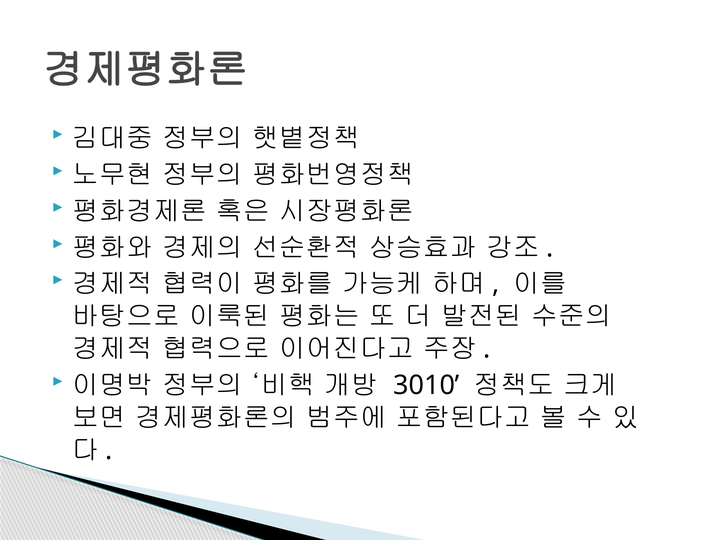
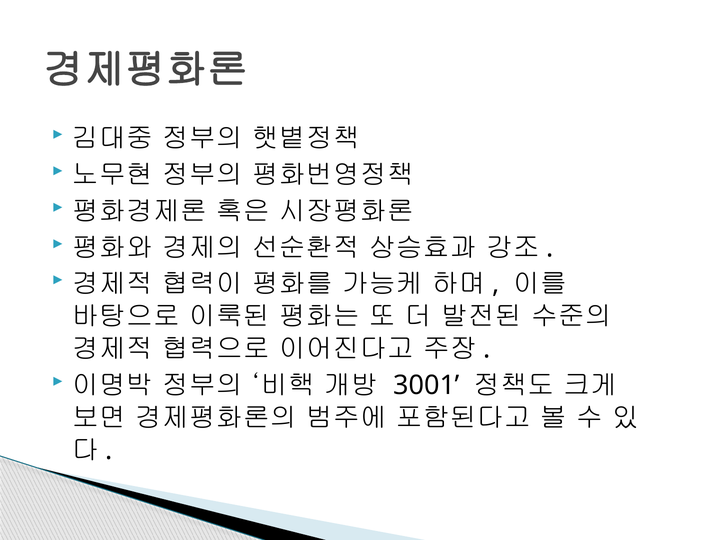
3010: 3010 -> 3001 (426, 385)
